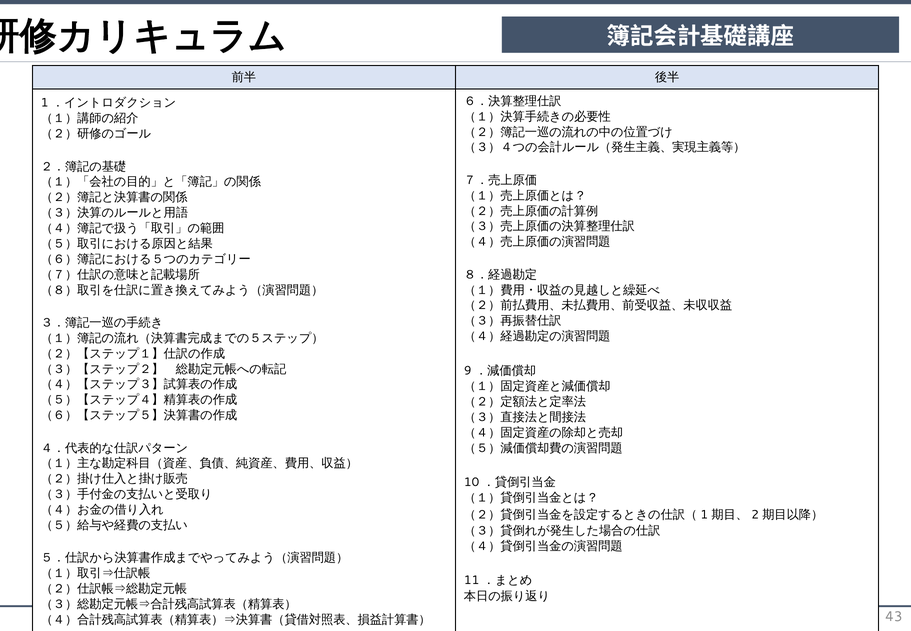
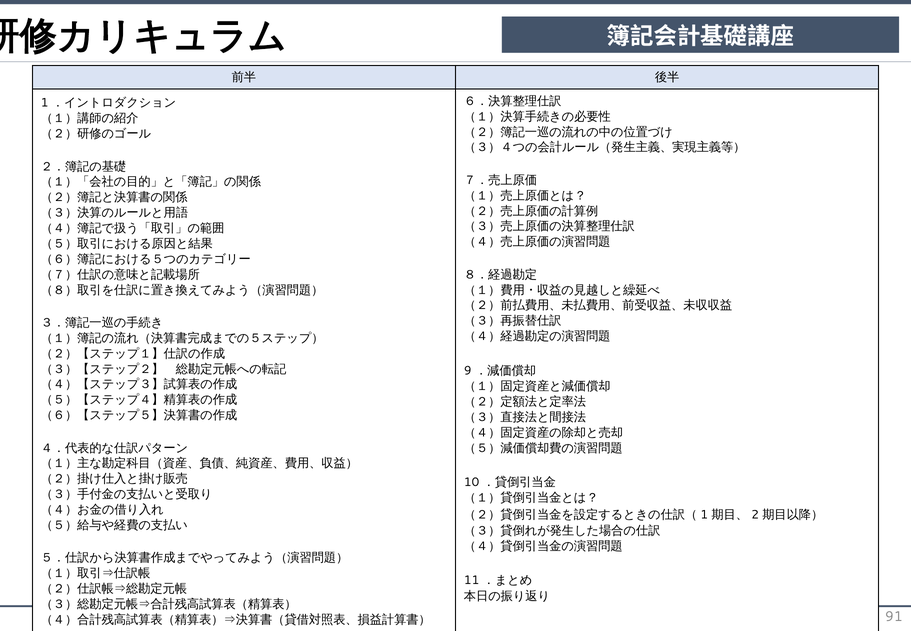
43: 43 -> 91 (894, 616)
